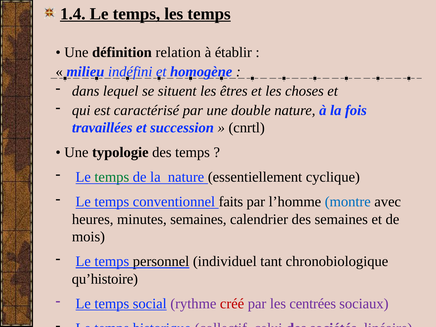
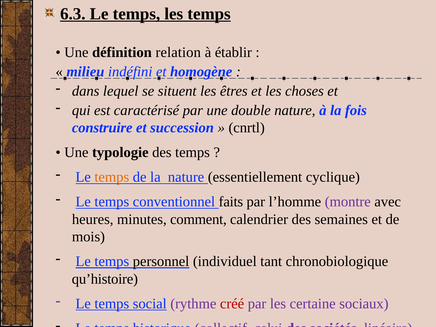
1.4: 1.4 -> 6.3 (73, 14)
travaillées: travaillées -> construire (102, 128)
temps colour: green -> orange (112, 177)
montre colour: blue -> purple (348, 202)
minutes semaines: semaines -> comment (198, 219)
centrées: centrées -> certaine (313, 304)
